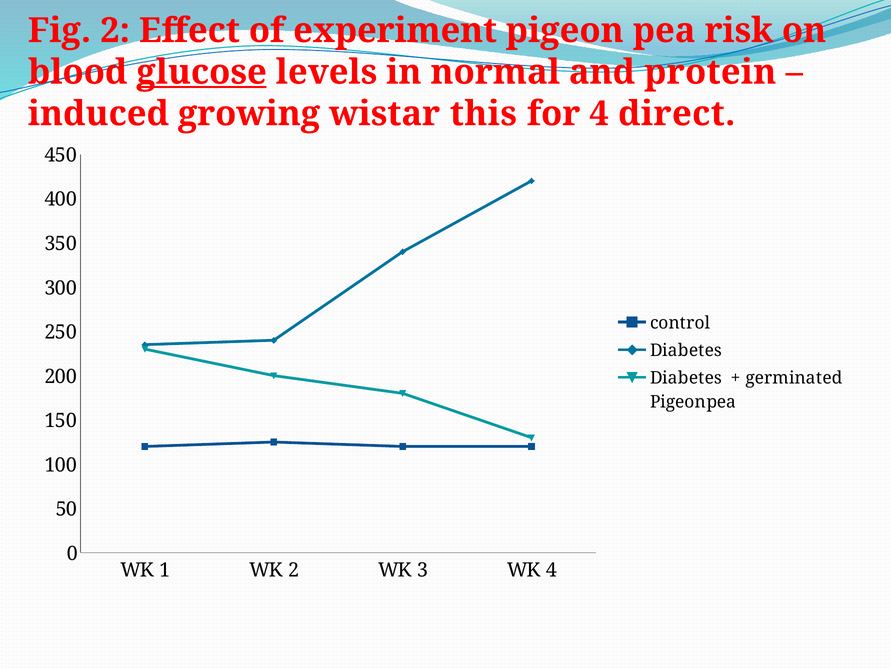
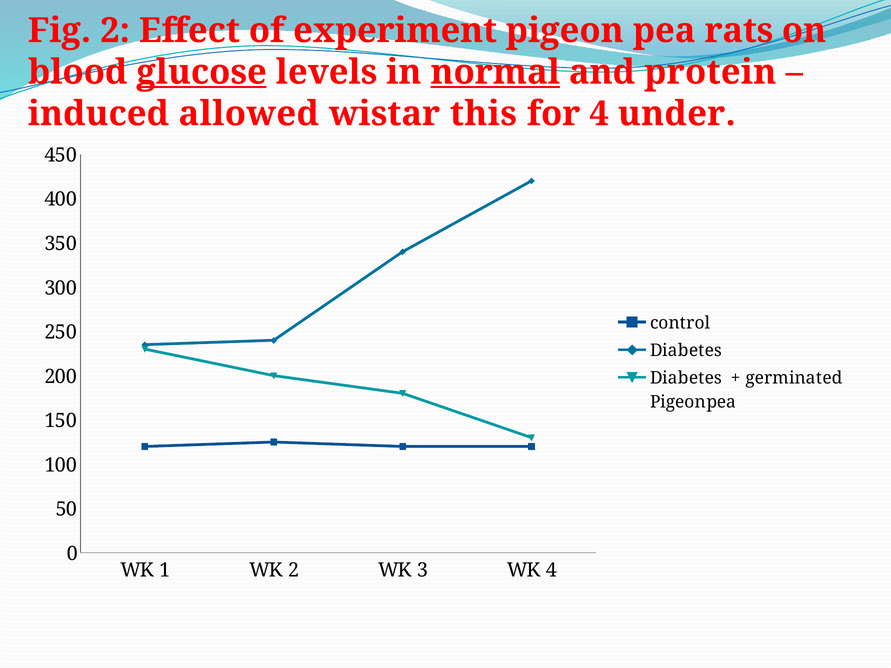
risk: risk -> rats (739, 31)
normal underline: none -> present (495, 72)
growing: growing -> allowed (249, 114)
direct: direct -> under (677, 114)
